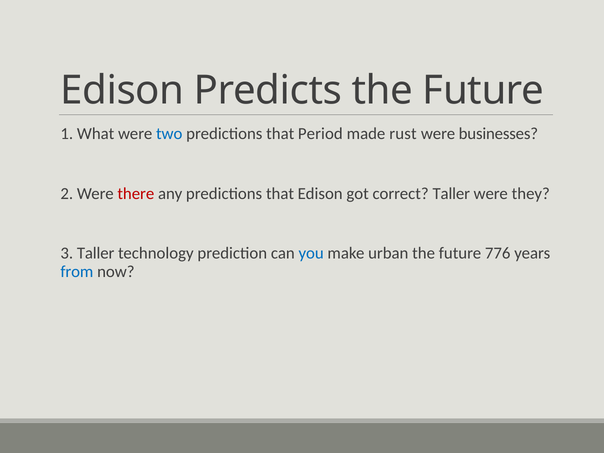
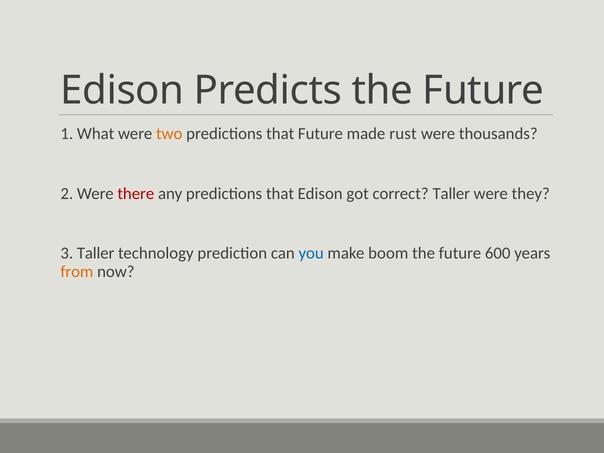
two colour: blue -> orange (169, 134)
that Period: Period -> Future (320, 134)
businesses: businesses -> thousands (498, 134)
urban: urban -> boom (388, 253)
776: 776 -> 600 (498, 253)
from colour: blue -> orange (77, 271)
